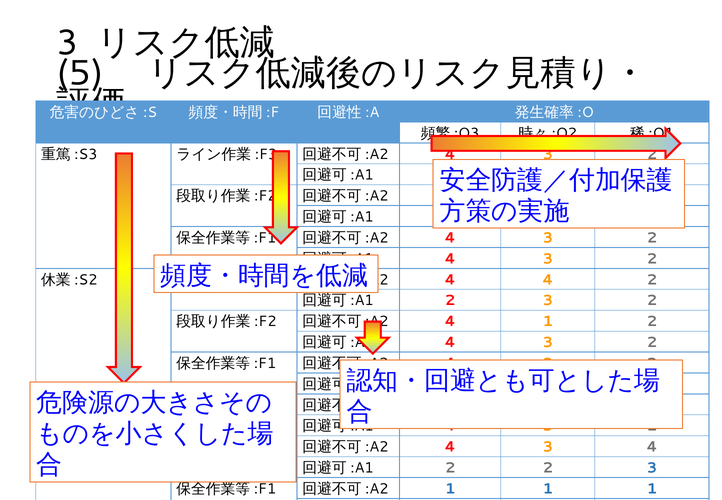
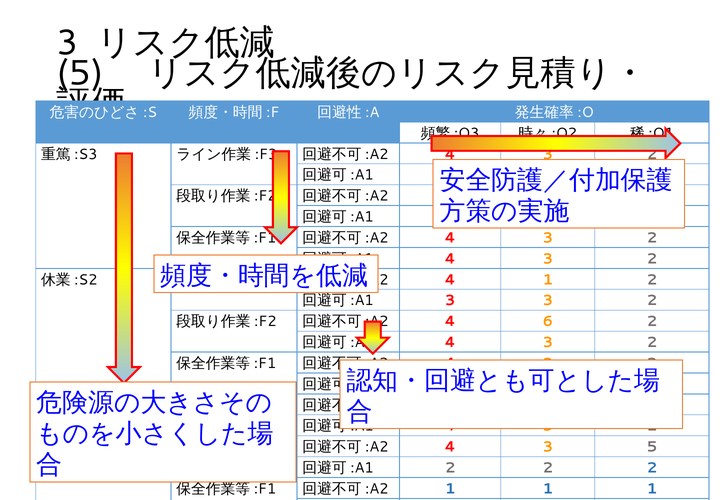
4 4: 4 -> 1 (548, 280)
2: 2 -> 3 (450, 300)
4 1: 1 -> 6 (548, 321)
3 4: 4 -> 5 (652, 447)
2 2 3: 3 -> 2 (652, 468)
